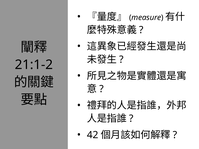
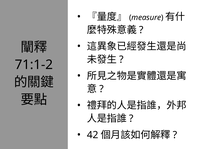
21:1-2: 21:1-2 -> 71:1-2 (34, 65)
